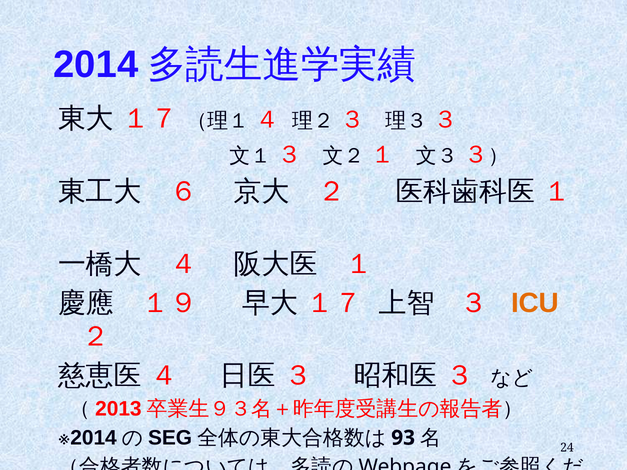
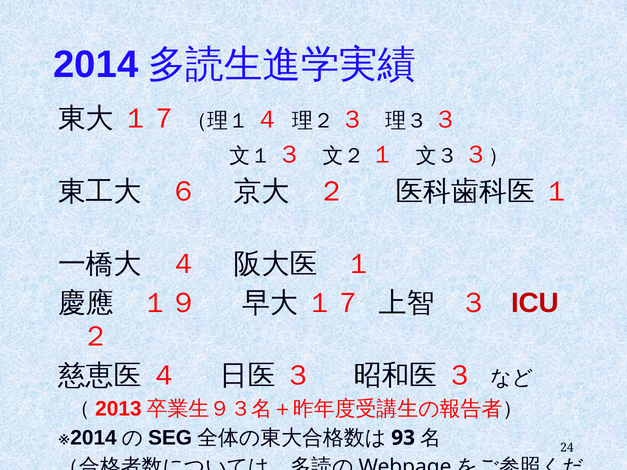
ICU colour: orange -> red (535, 303)
